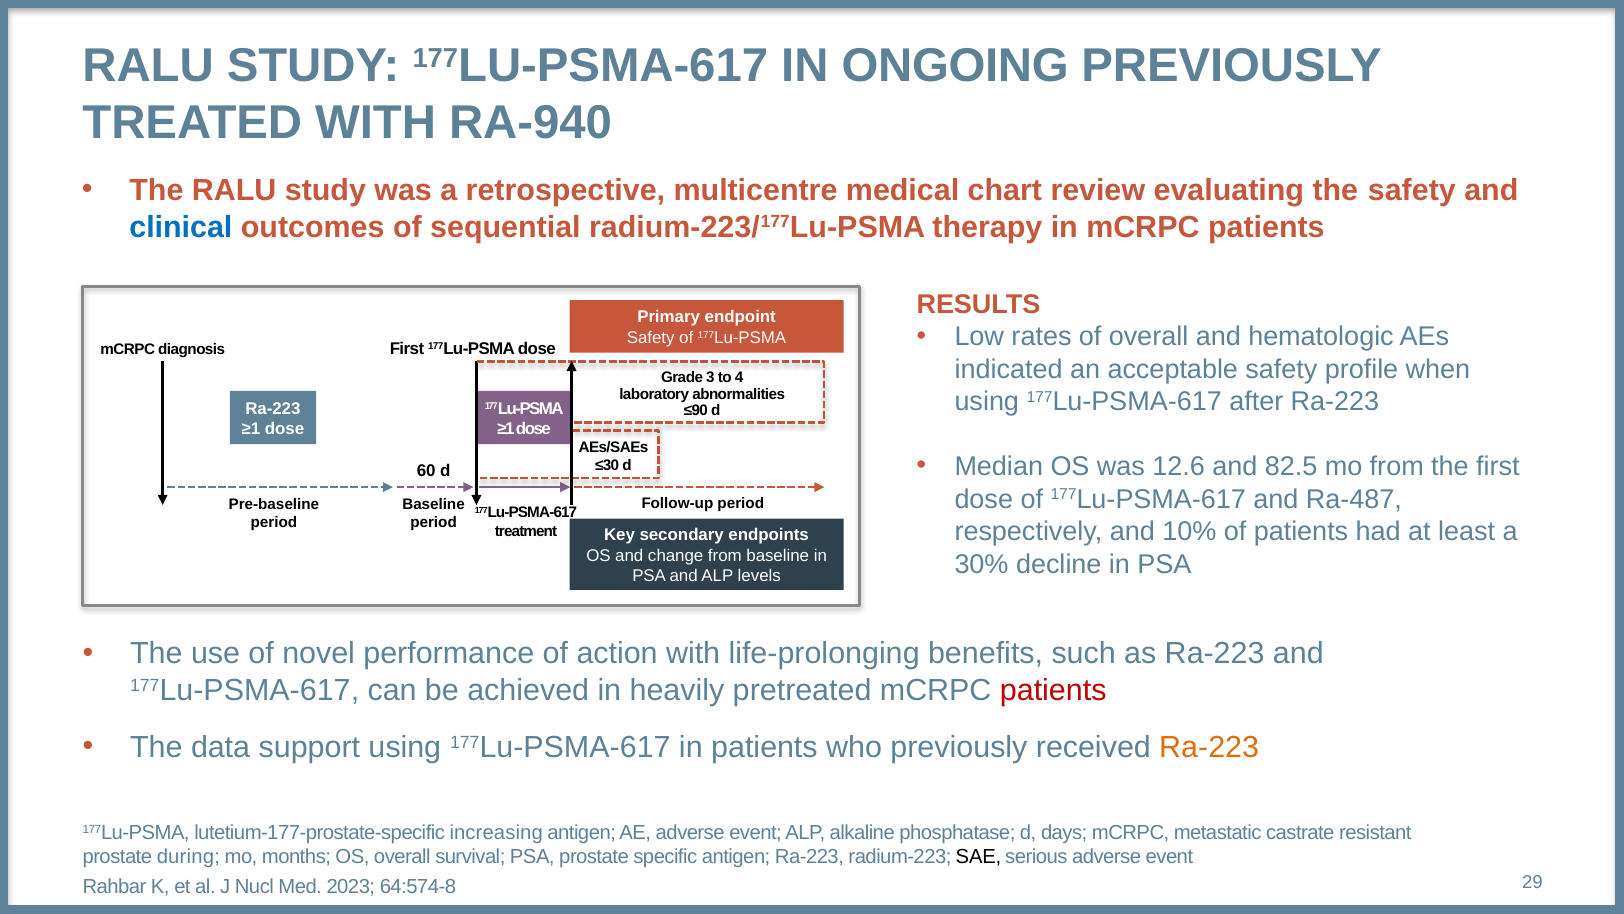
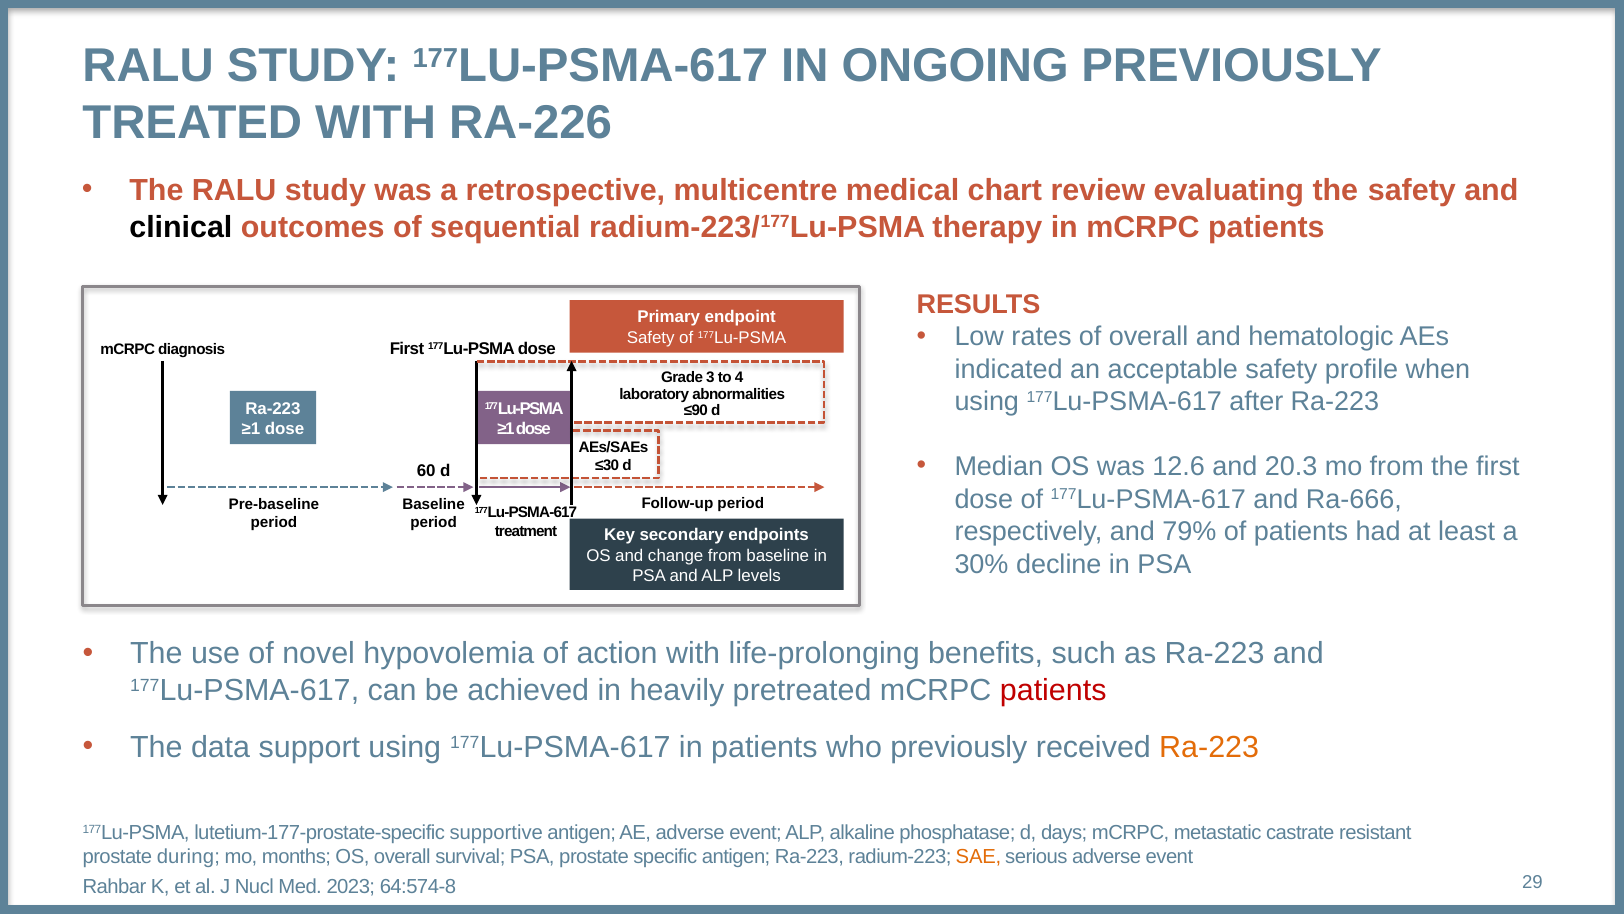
RA-940: RA-940 -> RA-226 (531, 123)
clinical colour: blue -> black (181, 227)
82.5: 82.5 -> 20.3 (1291, 466)
Ra-487: Ra-487 -> Ra-666 (1354, 499)
10%: 10% -> 79% (1189, 531)
performance: performance -> hypovolemia (449, 654)
increasing: increasing -> supportive (496, 832)
SAE colour: black -> orange (979, 857)
